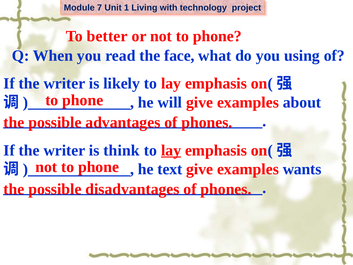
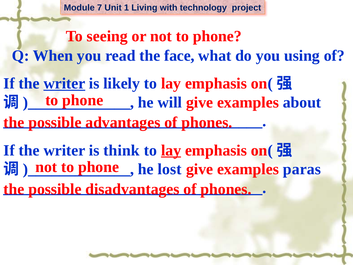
better: better -> seeing (107, 36)
writer underline: none -> present (64, 83)
text: text -> lost (170, 169)
wants: wants -> paras (302, 169)
